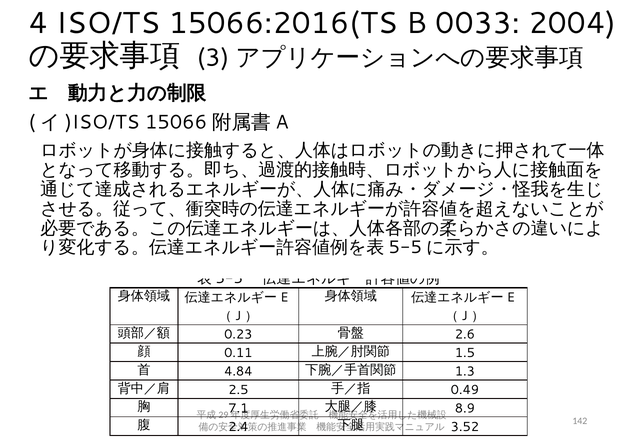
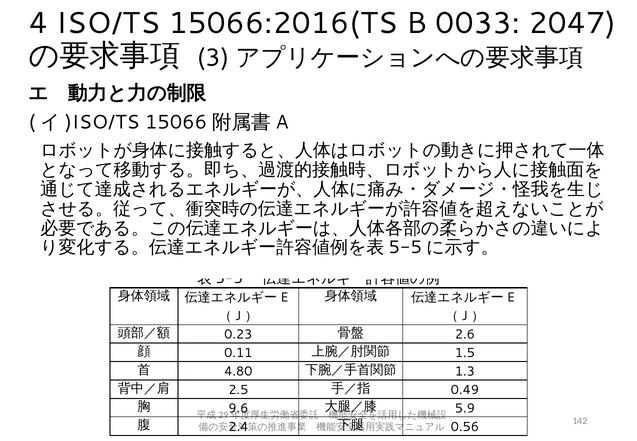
2004: 2004 -> 2047 (572, 23)
4.84: 4.84 -> 4.80 (238, 371)
7.1: 7.1 -> 9.6 (238, 408)
8.9: 8.9 -> 5.9 (465, 408)
3.52: 3.52 -> 0.56 (465, 427)
